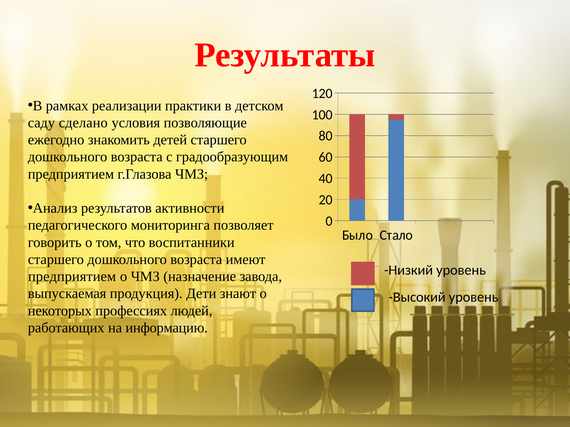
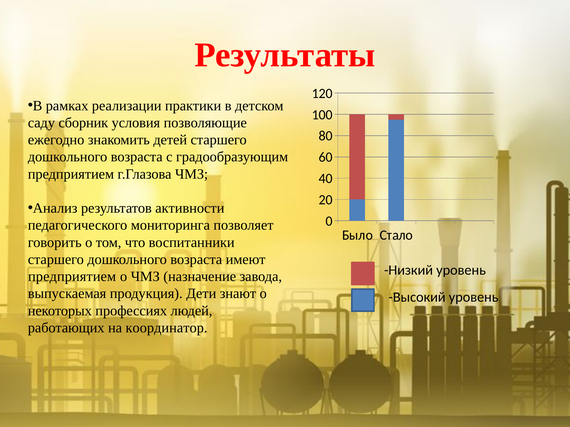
сделано: сделано -> сборник (83, 123)
информацию: информацию -> координатор (167, 328)
